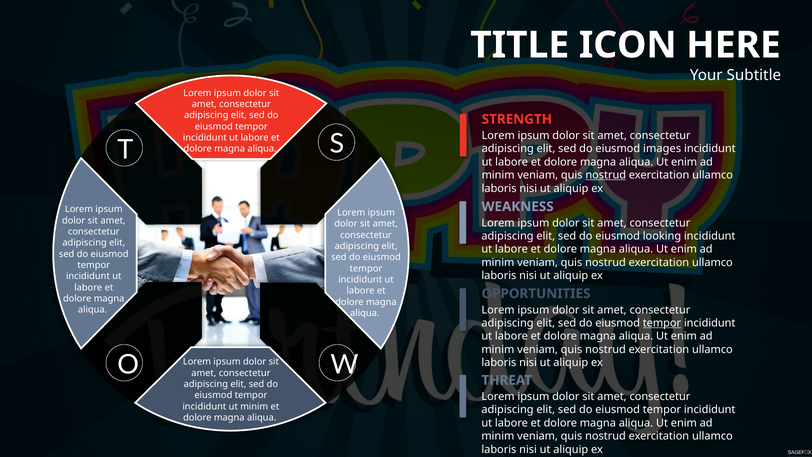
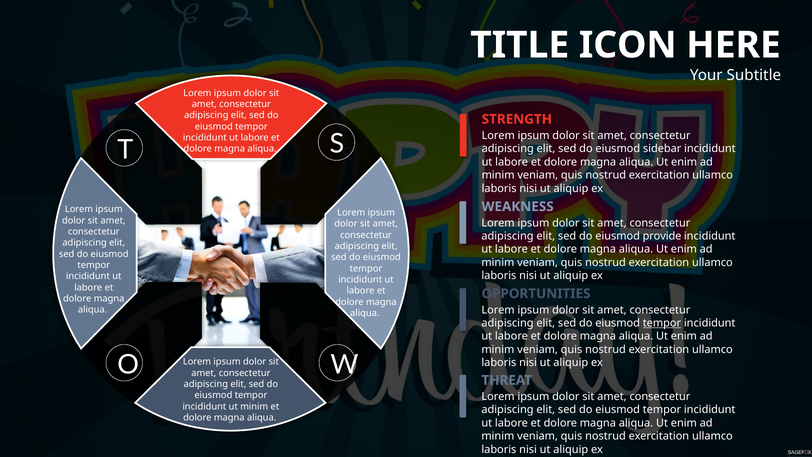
images: images -> sidebar (662, 149)
nostrud underline: present -> none (606, 175)
looking: looking -> provide (662, 236)
